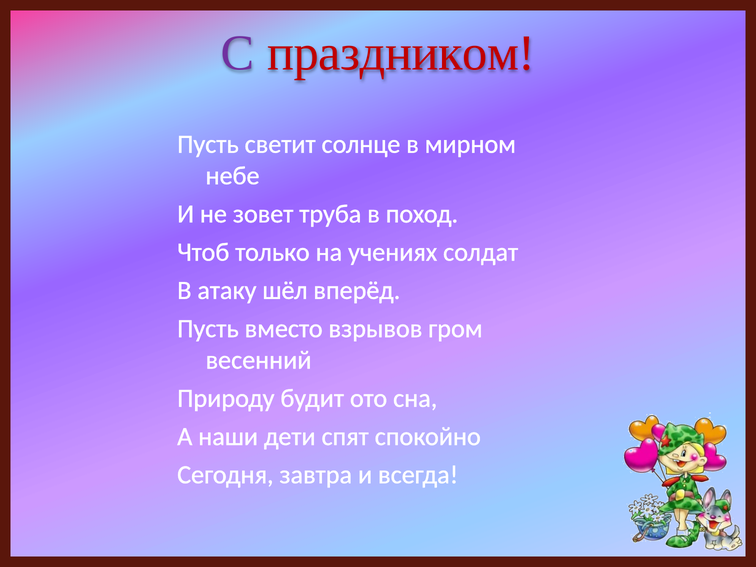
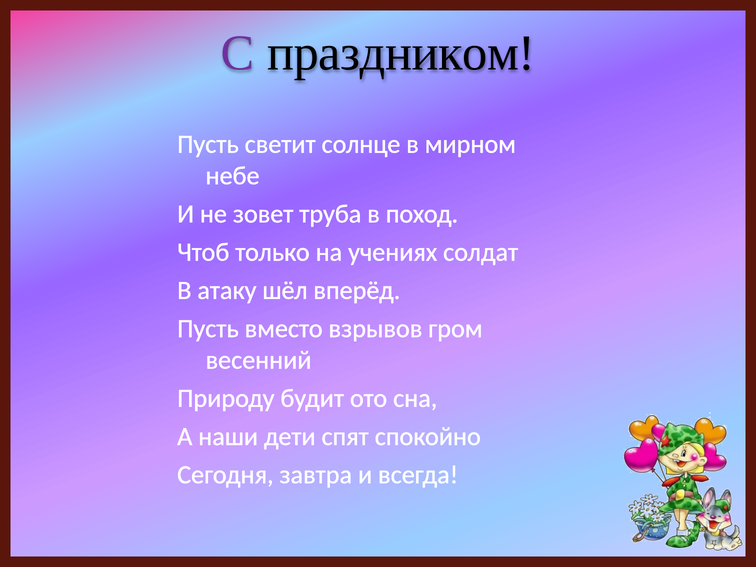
праздником colour: red -> black (401, 53)
